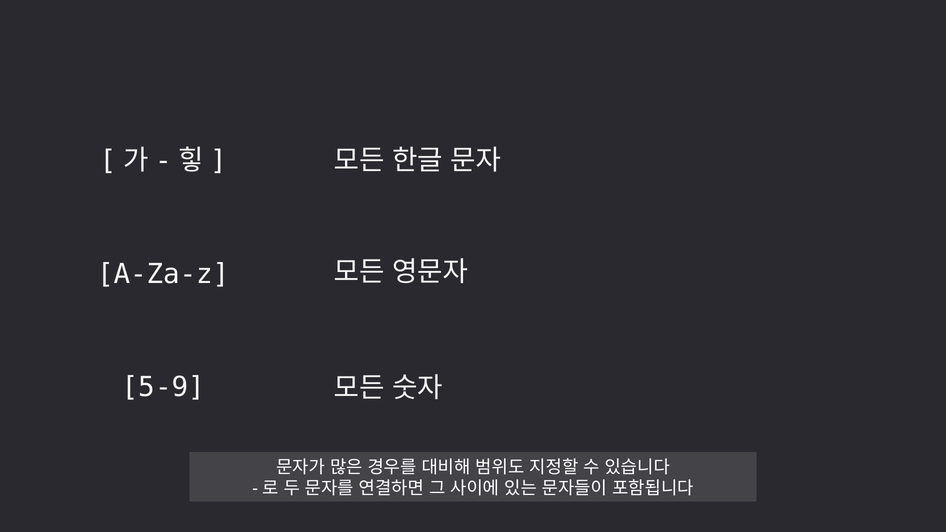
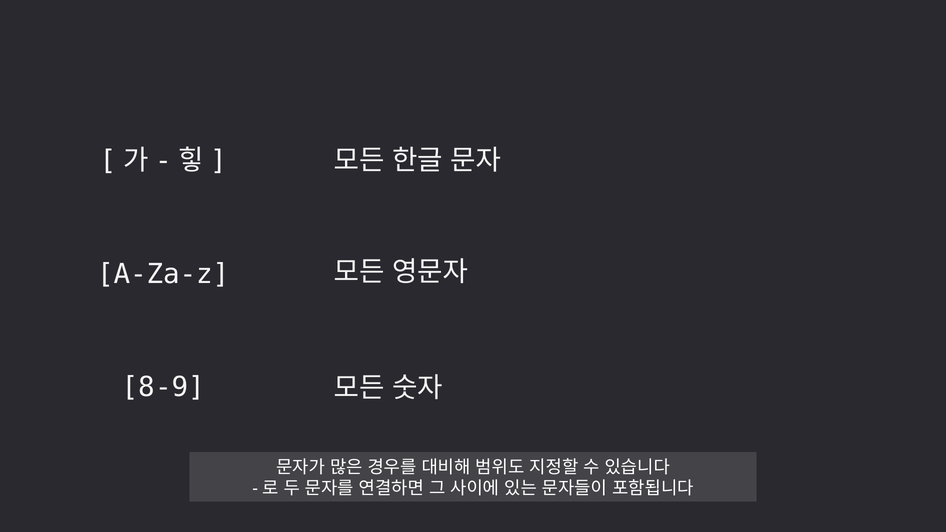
5-9: 5-9 -> 8-9 (163, 387)
